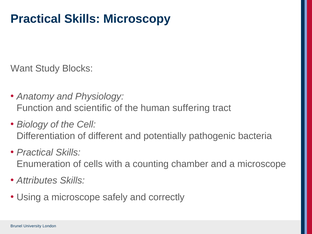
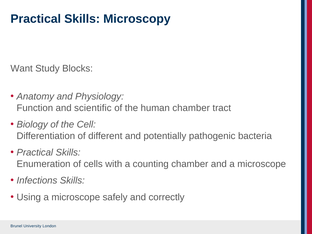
human suffering: suffering -> chamber (191, 108)
Attributes: Attributes -> Infections (37, 181)
